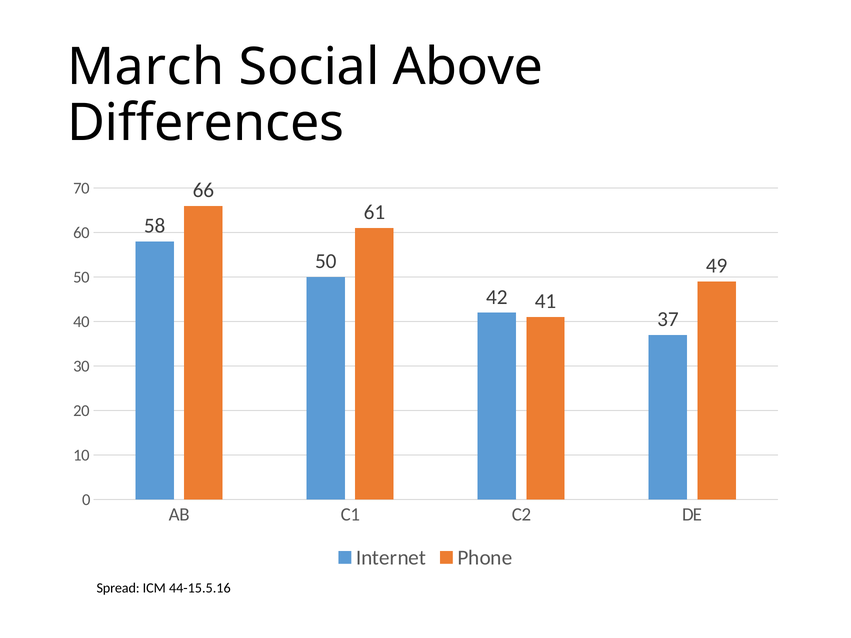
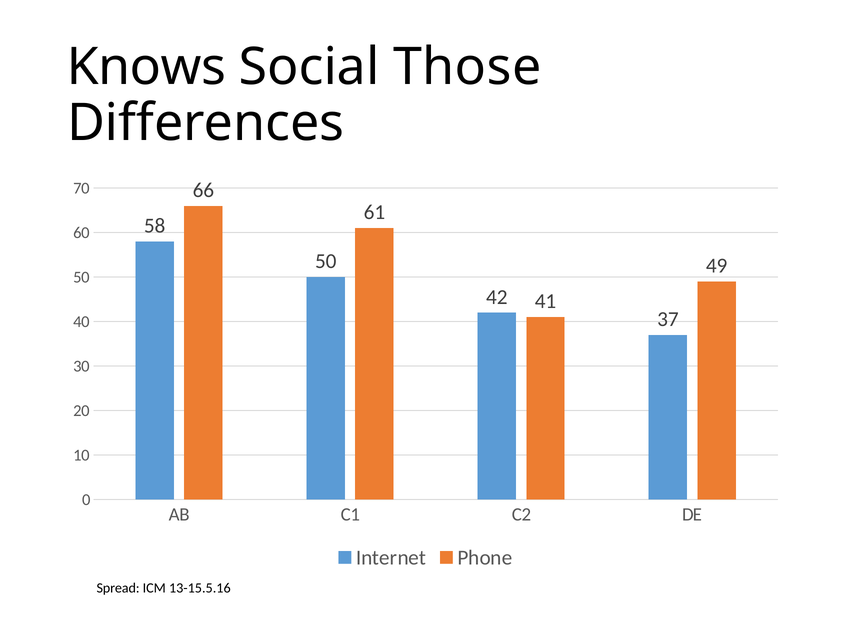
March: March -> Knows (146, 67)
Above: Above -> Those (467, 67)
44-15.5.16: 44-15.5.16 -> 13-15.5.16 (200, 589)
